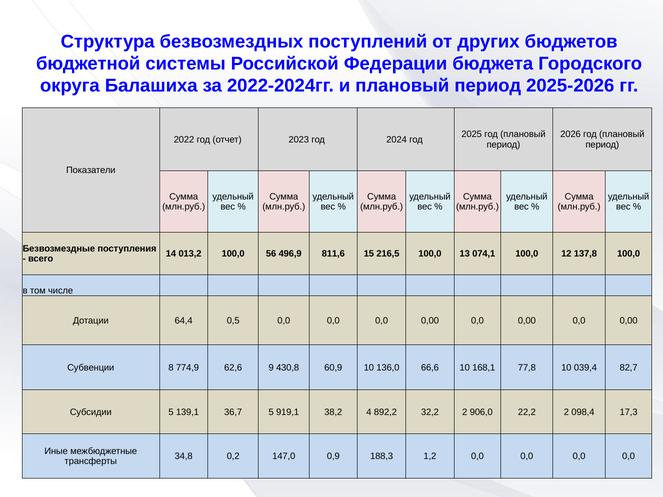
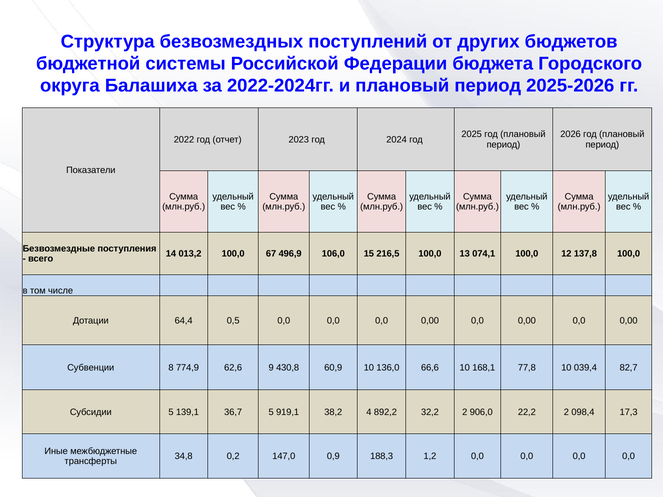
56: 56 -> 67 (271, 254)
811,6: 811,6 -> 106,0 (333, 254)
